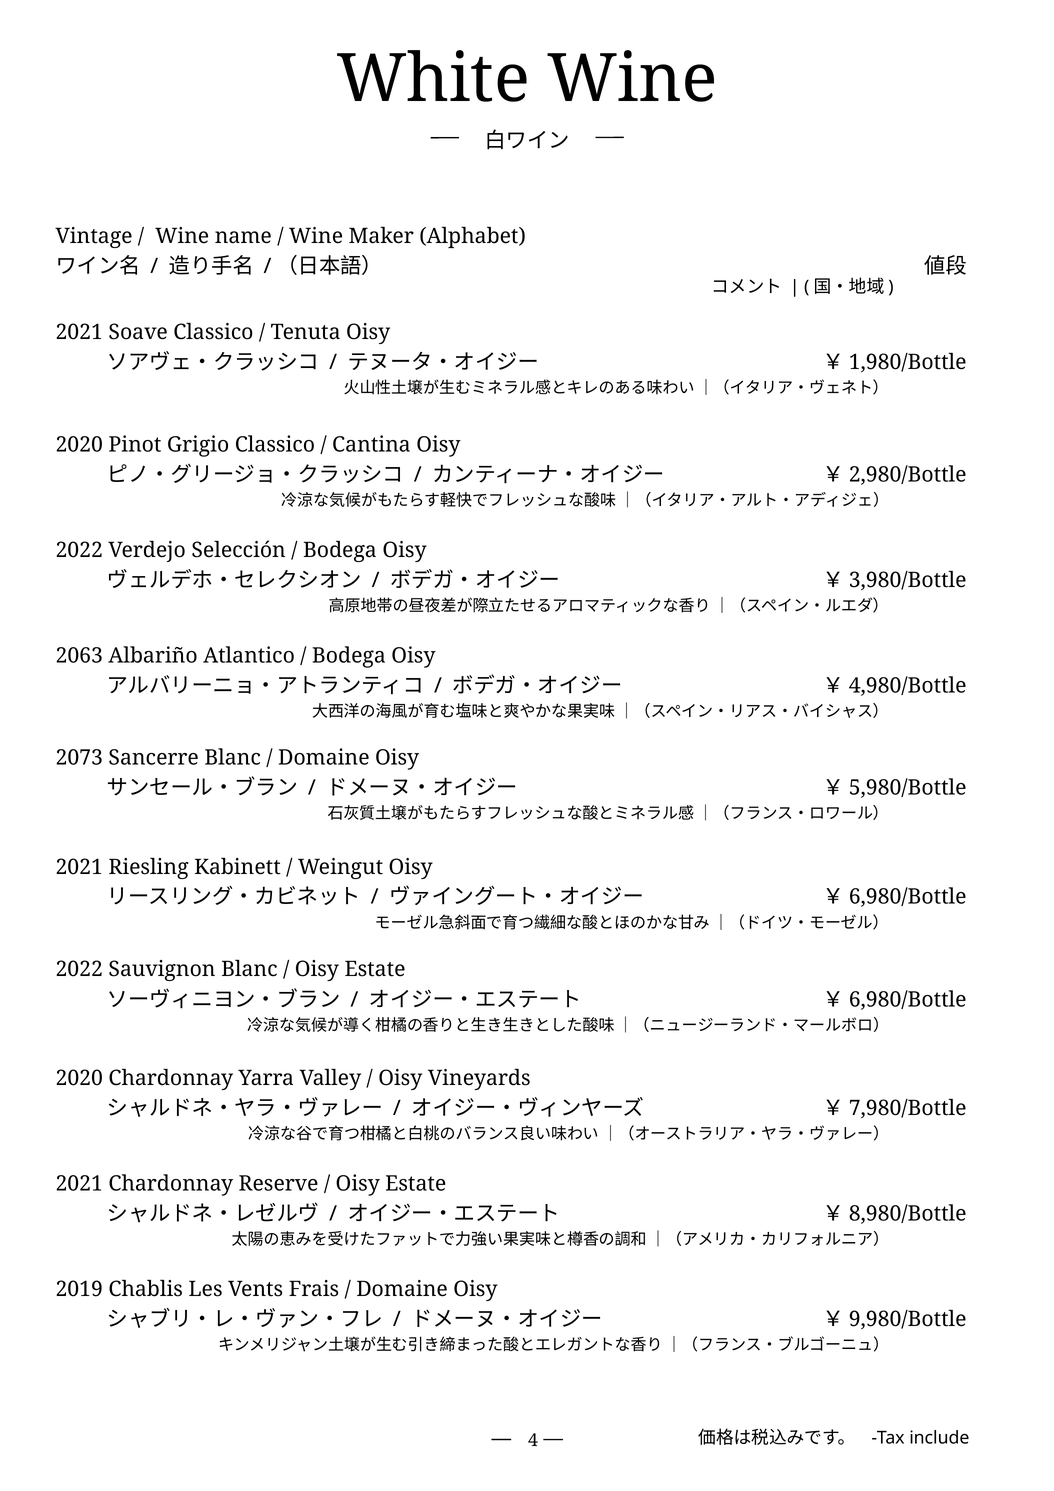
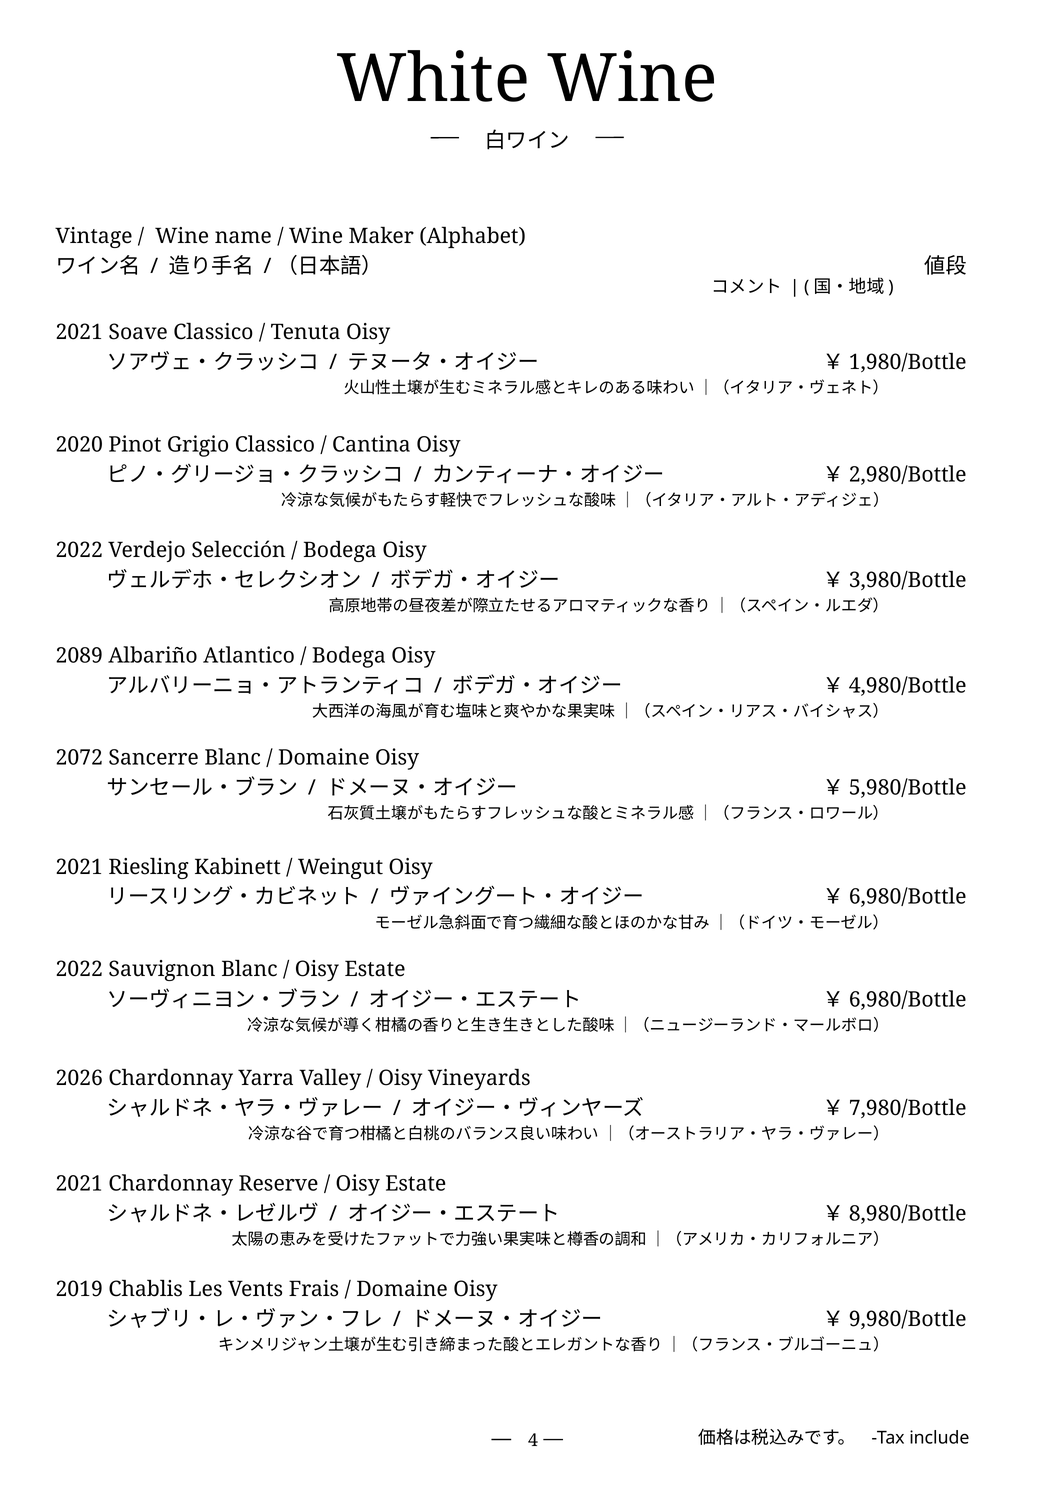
2063: 2063 -> 2089 (79, 656)
2073: 2073 -> 2072 (79, 758)
2020: 2020 -> 2026 (79, 1079)
